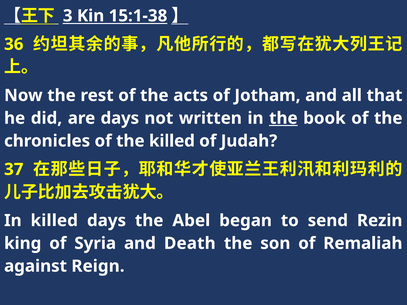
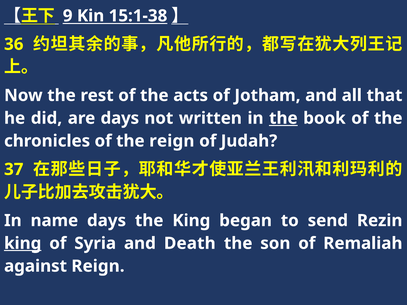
3: 3 -> 9 (68, 16)
the killed: killed -> reign (172, 141)
In killed: killed -> name (54, 221)
the Abel: Abel -> King (191, 221)
king underline: none -> present (23, 244)
